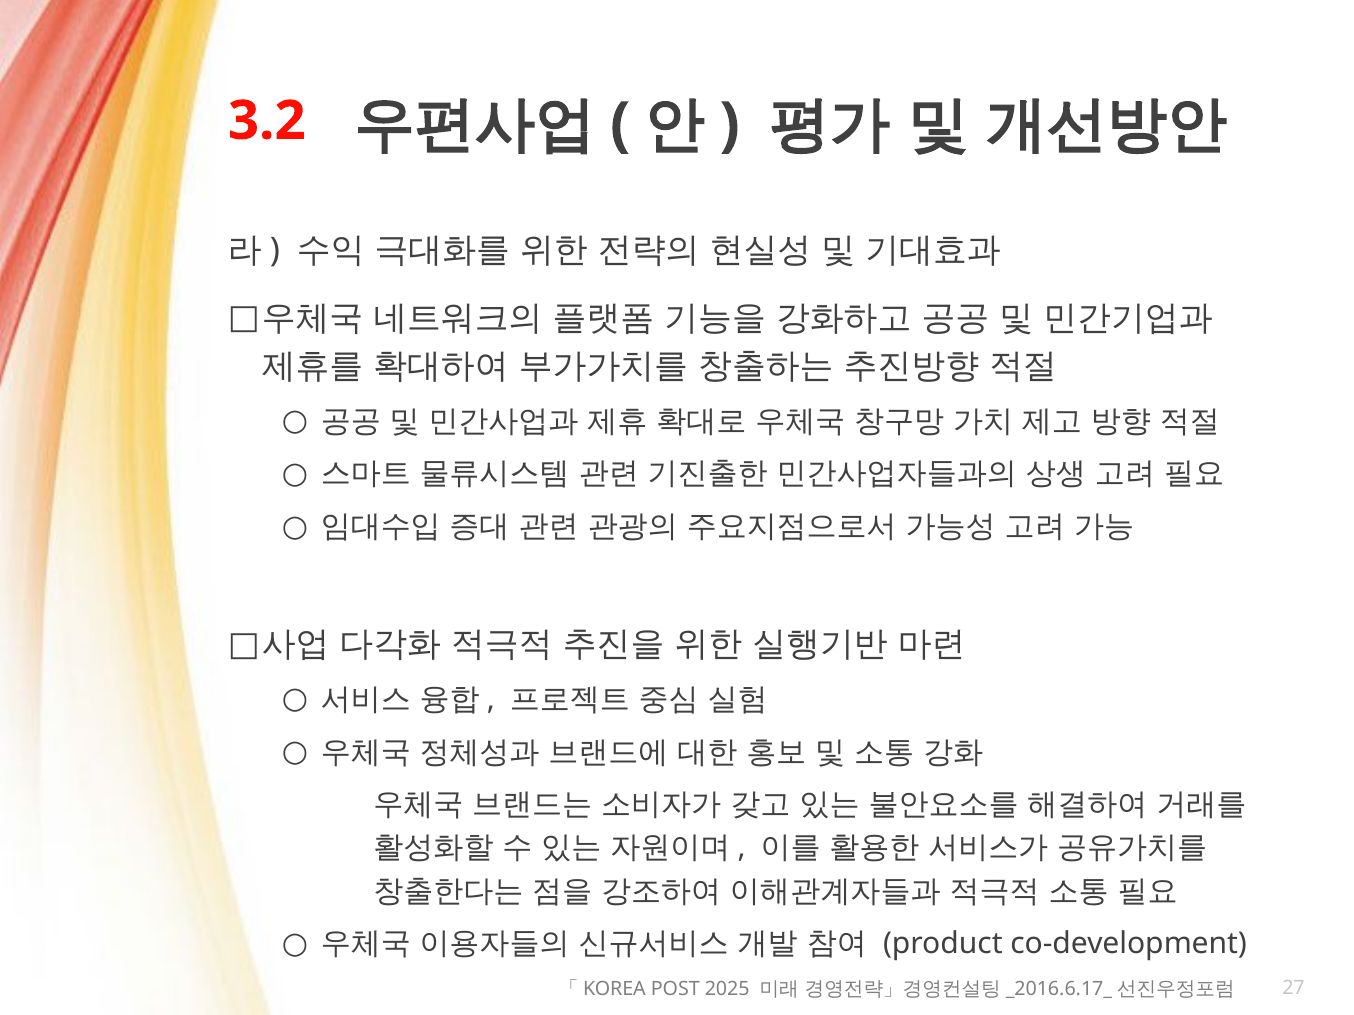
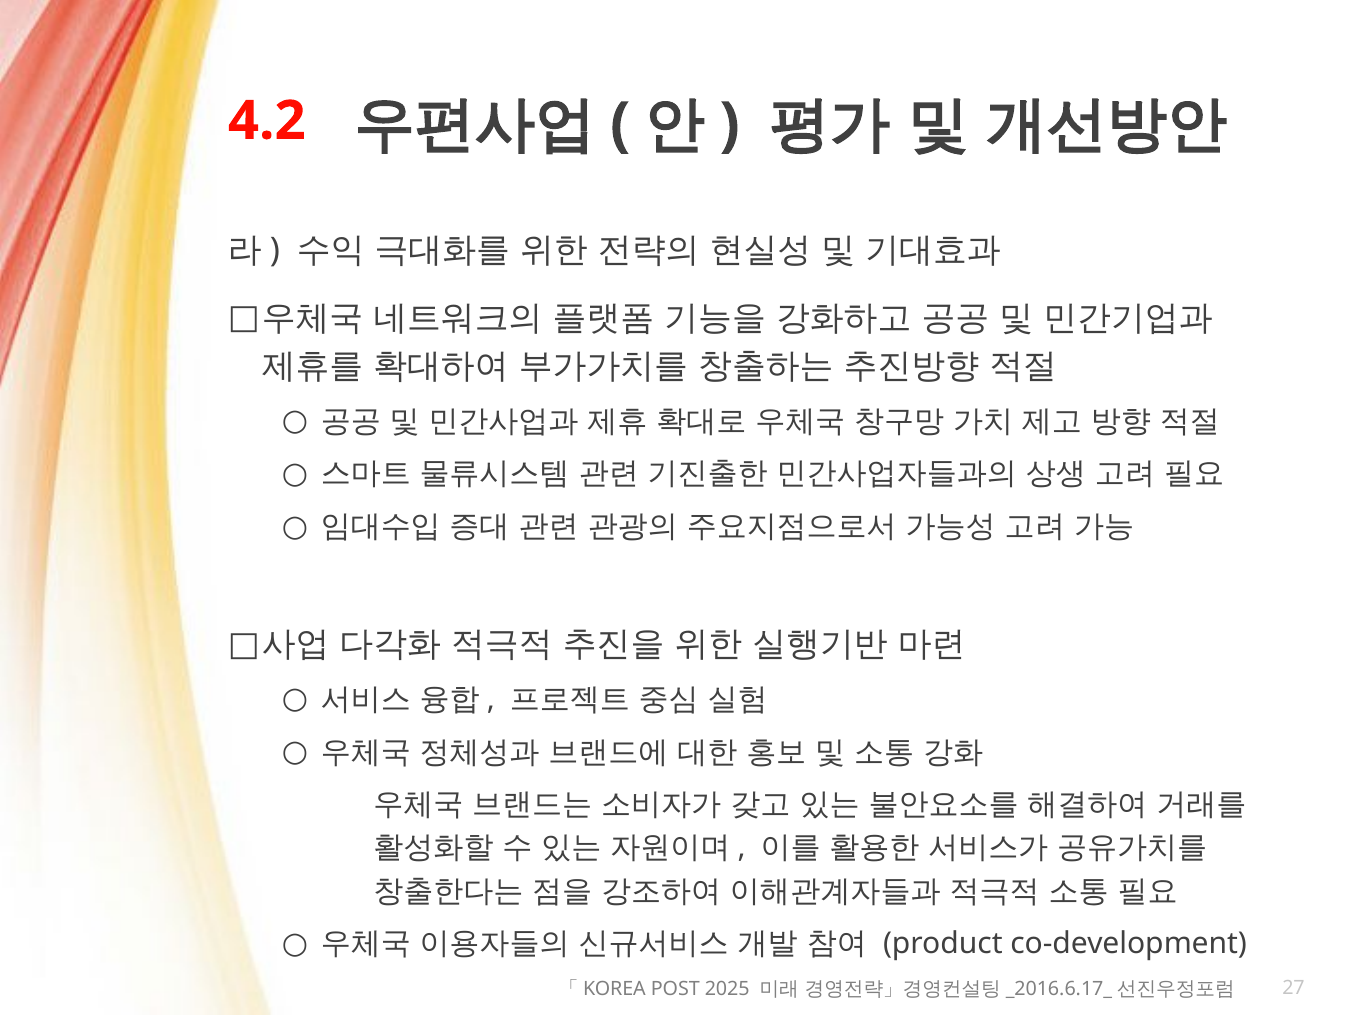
3.2: 3.2 -> 4.2 (267, 121)
